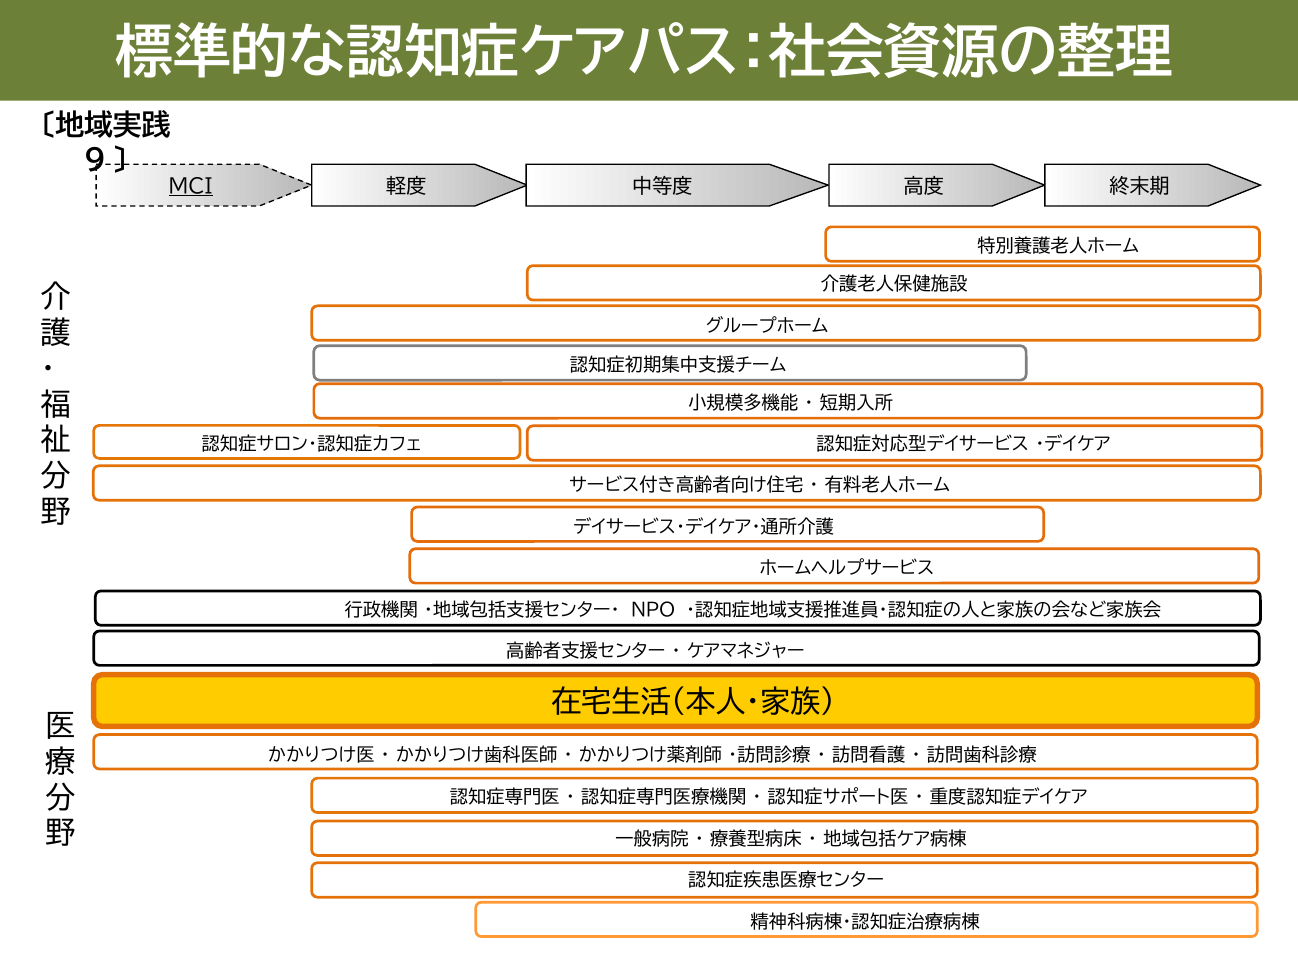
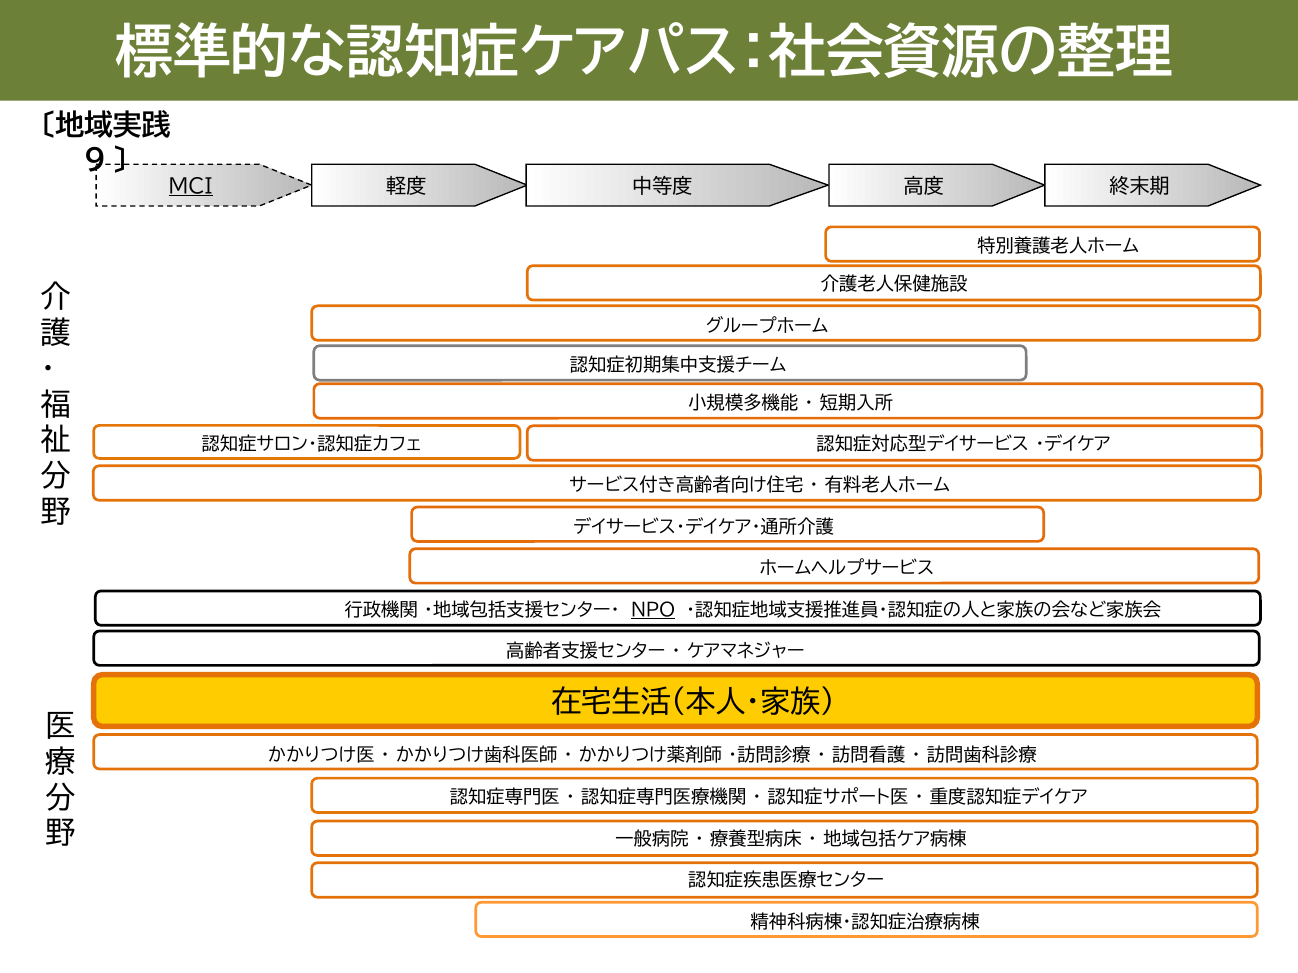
NPO underline: none -> present (653, 611)
